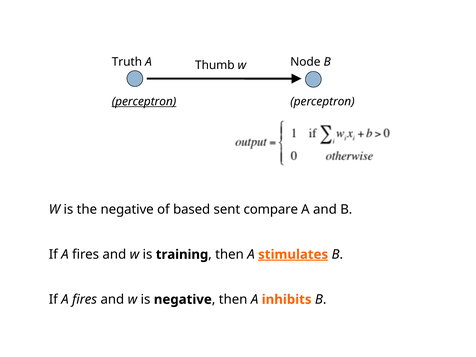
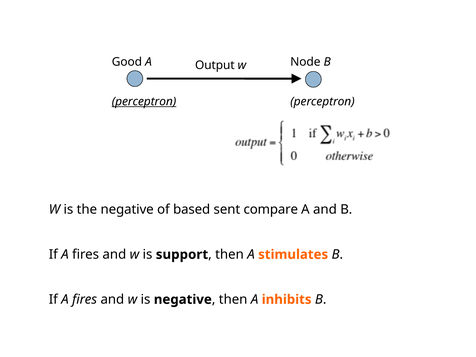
Truth: Truth -> Good (127, 62)
Thumb: Thumb -> Output (215, 65)
training: training -> support (182, 255)
stimulates underline: present -> none (293, 255)
